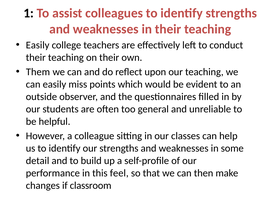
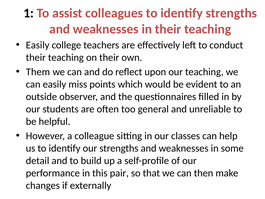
feel: feel -> pair (119, 173)
classroom: classroom -> externally (91, 185)
